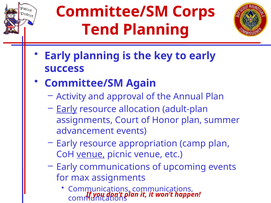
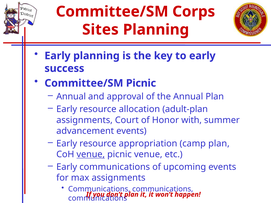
Tend: Tend -> Sites (100, 30)
Committee/SM Again: Again -> Picnic (141, 83)
Activity: Activity -> Annual (71, 97)
Early underline: present -> none (67, 109)
Honor plan: plan -> with (192, 120)
